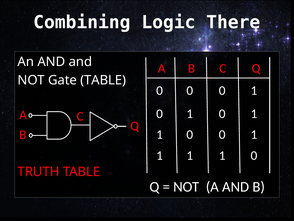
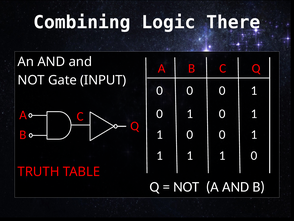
Gate TABLE: TABLE -> INPUT (103, 80)
